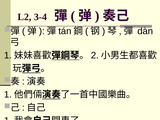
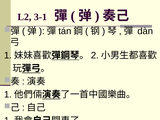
3-4: 3-4 -> 3-1 (40, 17)
